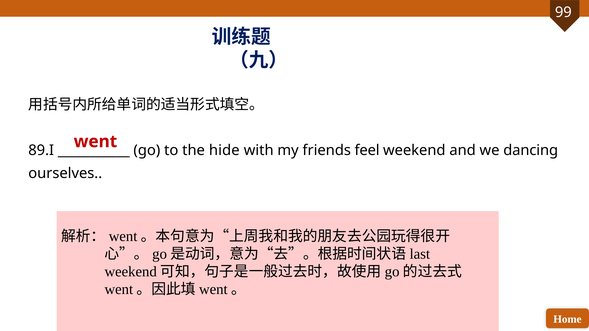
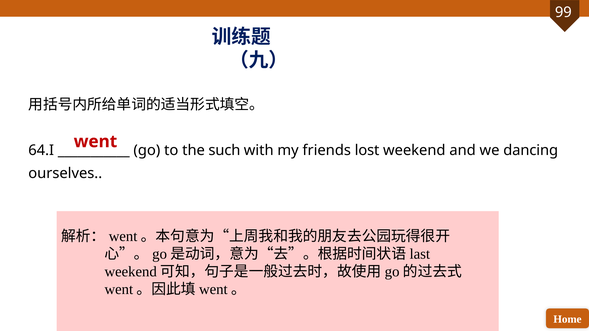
89.I: 89.I -> 64.I (41, 151)
hide: hide -> such (224, 151)
feel: feel -> lost (367, 151)
